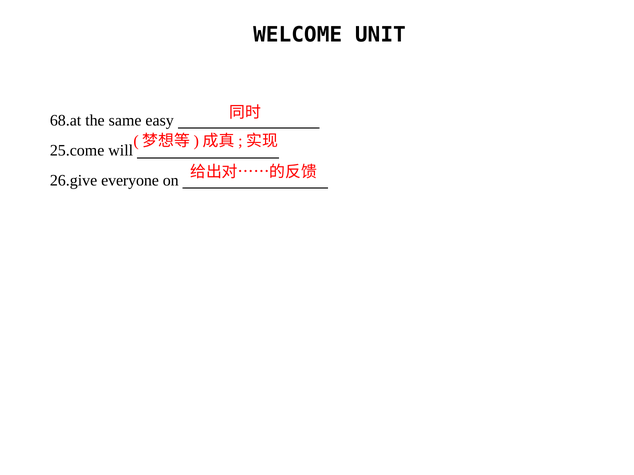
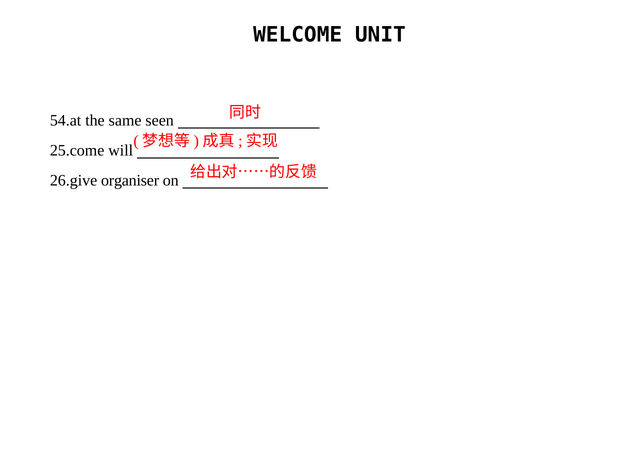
68.at: 68.at -> 54.at (66, 120)
easy: easy -> seen (160, 120)
everyone: everyone -> organiser (130, 180)
